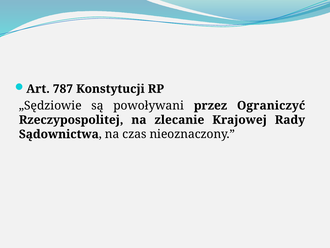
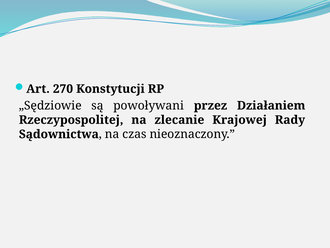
787: 787 -> 270 (63, 89)
Ograniczyć: Ograniczyć -> Działaniem (271, 105)
